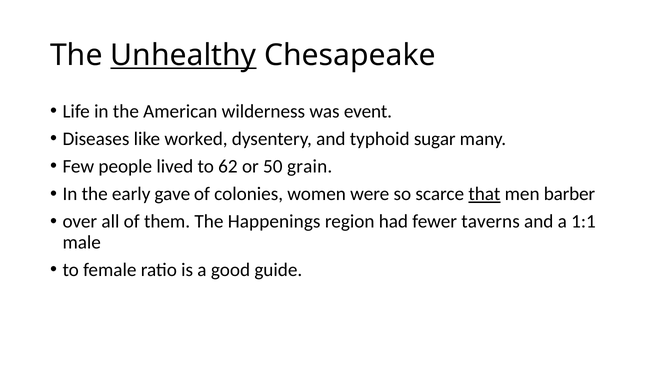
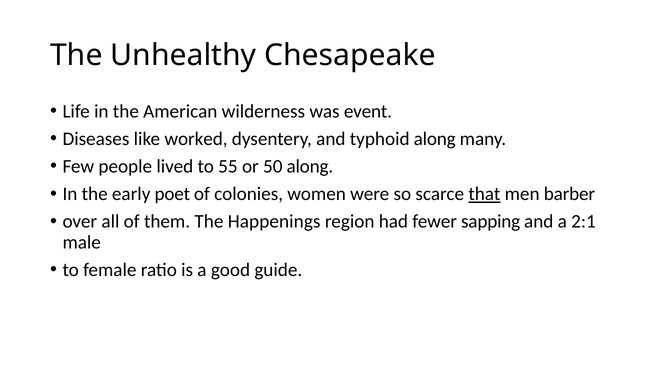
Unhealthy underline: present -> none (183, 55)
typhoid sugar: sugar -> along (435, 139)
62: 62 -> 55 (228, 166)
50 grain: grain -> along (310, 166)
gave: gave -> poet (172, 194)
taverns: taverns -> sapping (491, 222)
1:1: 1:1 -> 2:1 (583, 222)
